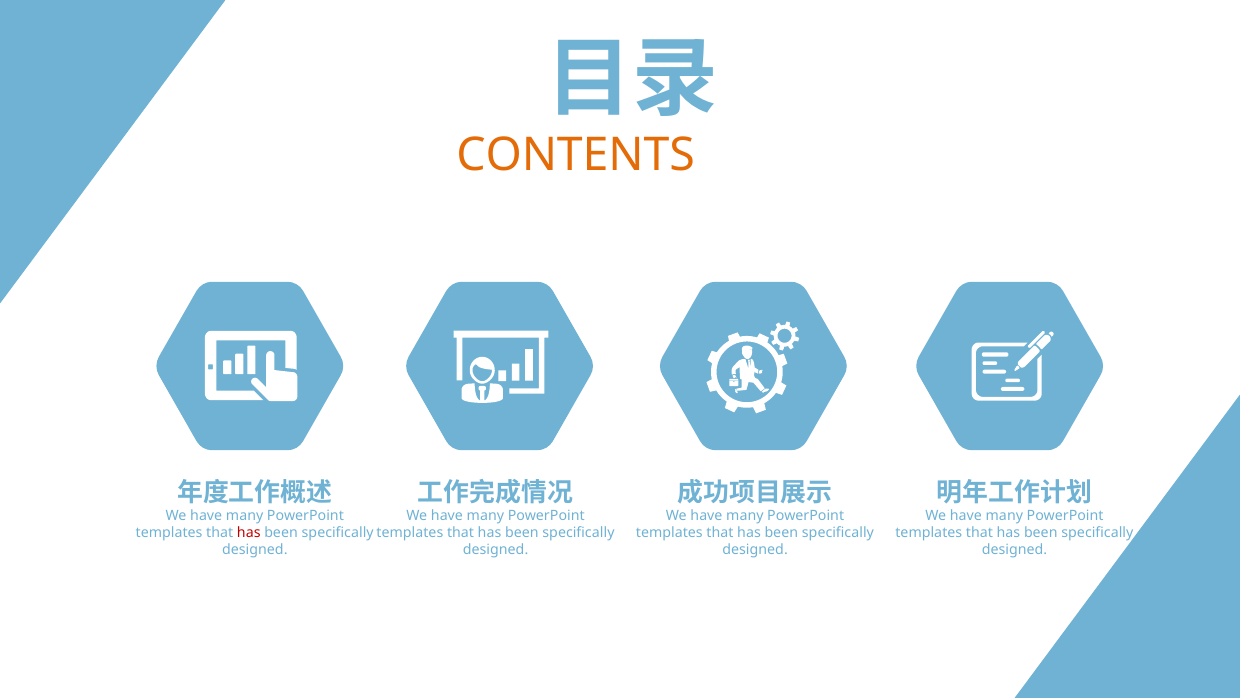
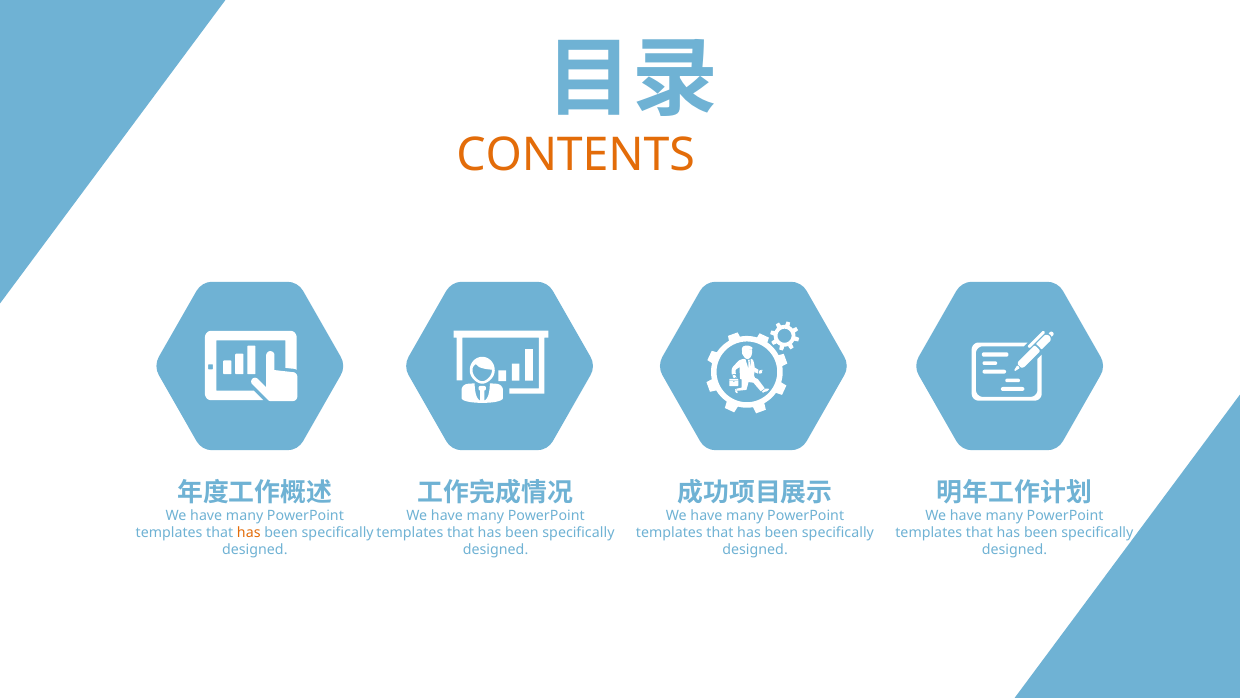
has colour: red -> orange (249, 533)
